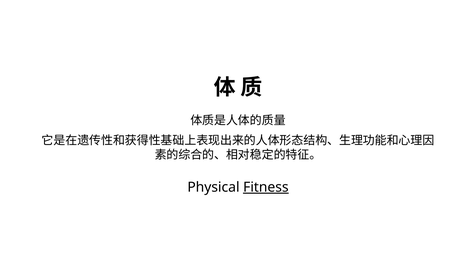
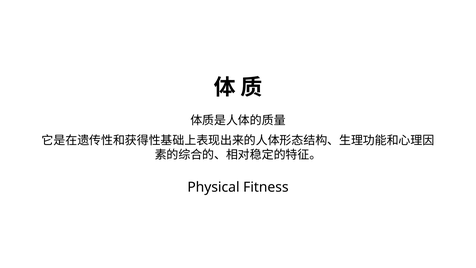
Fitness underline: present -> none (266, 187)
